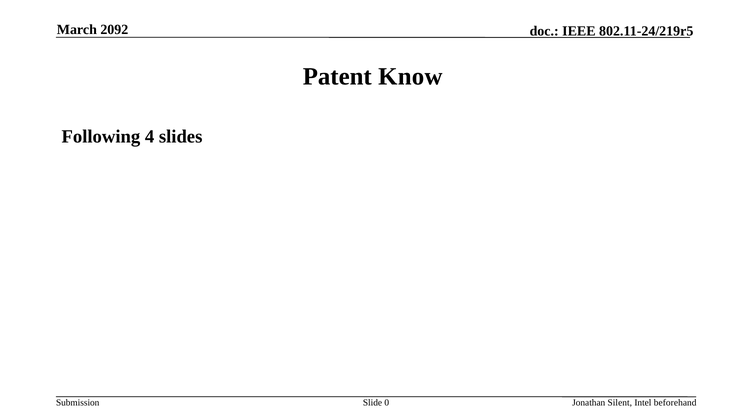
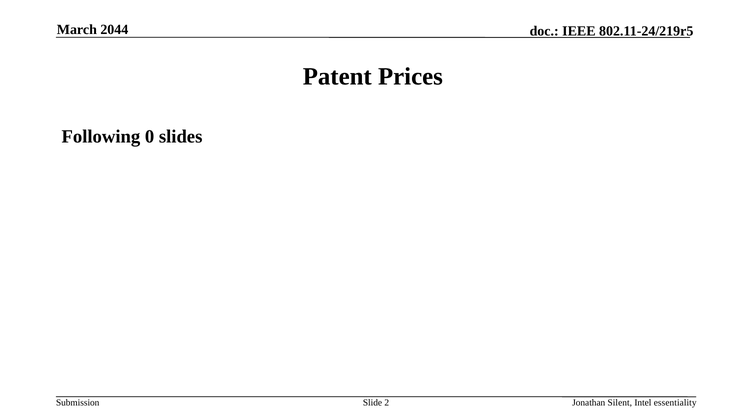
2092: 2092 -> 2044 (114, 30)
Know: Know -> Prices (410, 76)
4: 4 -> 0 (150, 137)
0: 0 -> 2 (387, 402)
beforehand: beforehand -> essentiality (675, 402)
